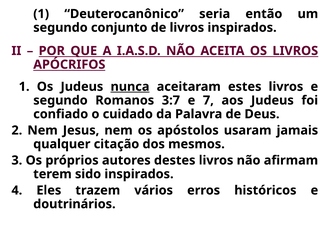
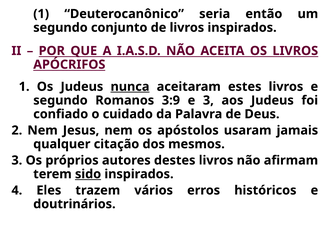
3:7: 3:7 -> 3:9 (171, 100)
e 7: 7 -> 3 (208, 100)
sido underline: none -> present (88, 174)
